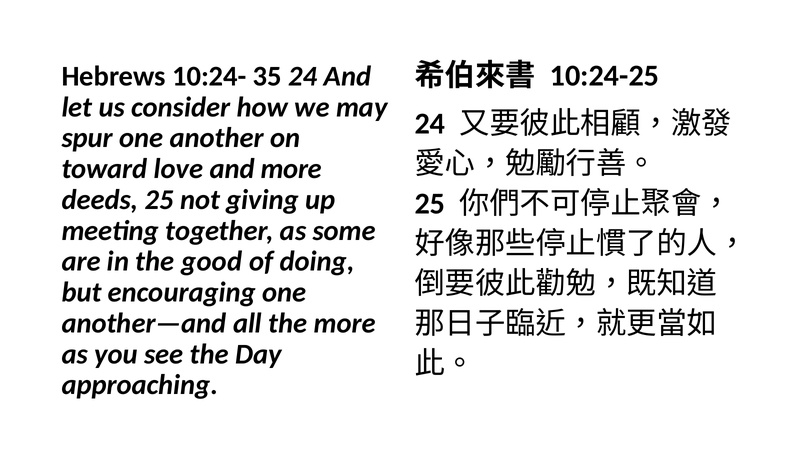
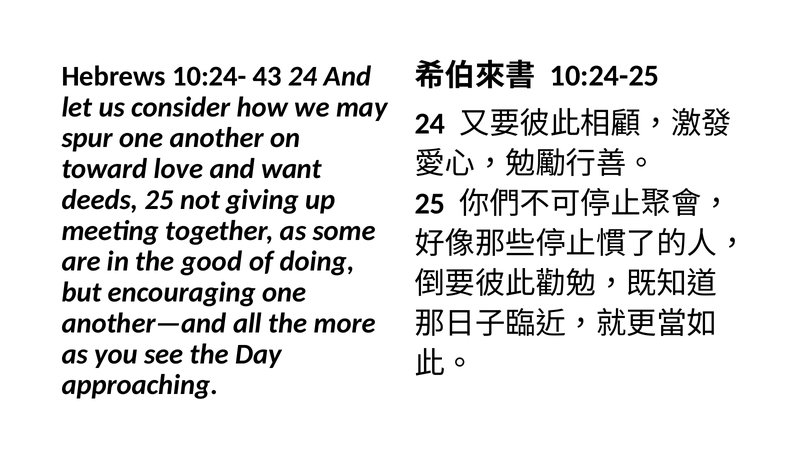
35: 35 -> 43 (267, 76)
and more: more -> want (291, 169)
